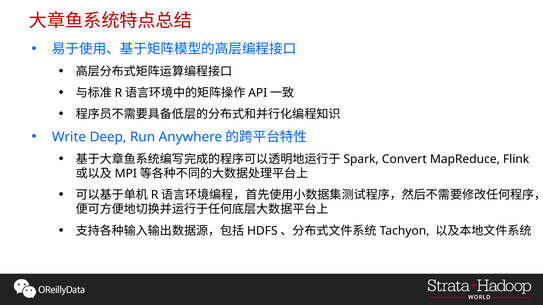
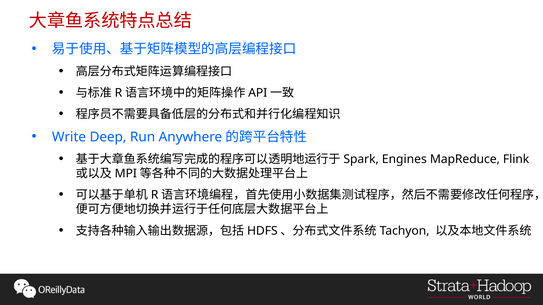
Convert: Convert -> Engines (404, 159)
